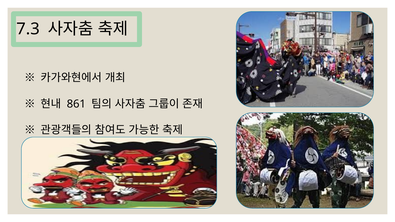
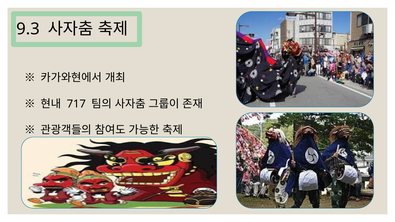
7.3: 7.3 -> 9.3 (28, 29)
861: 861 -> 717 (76, 104)
